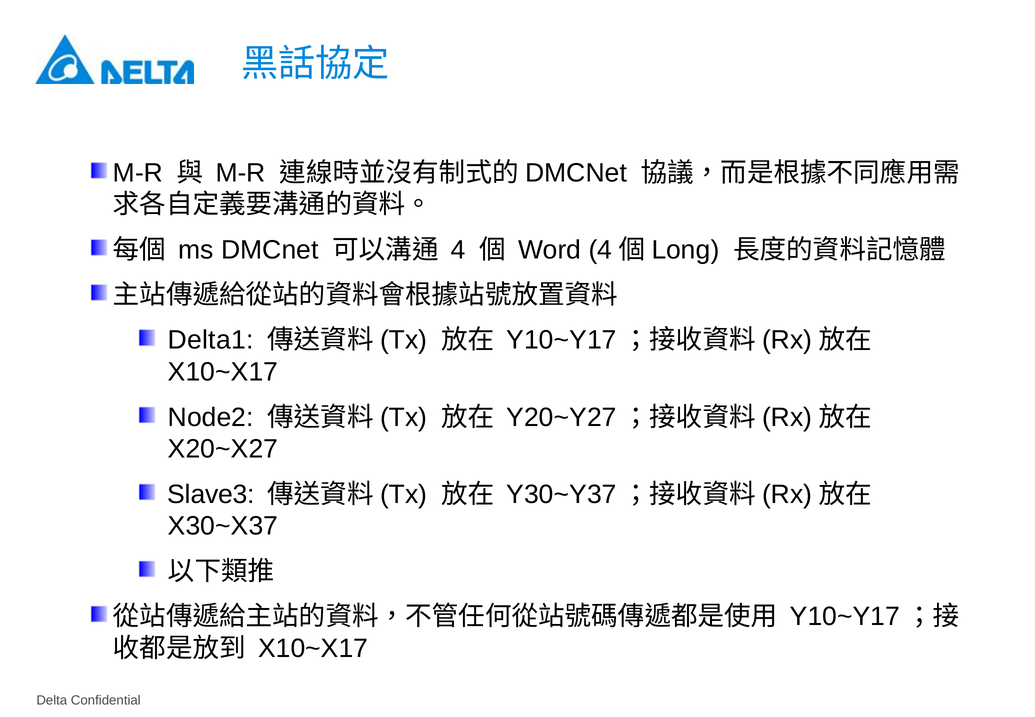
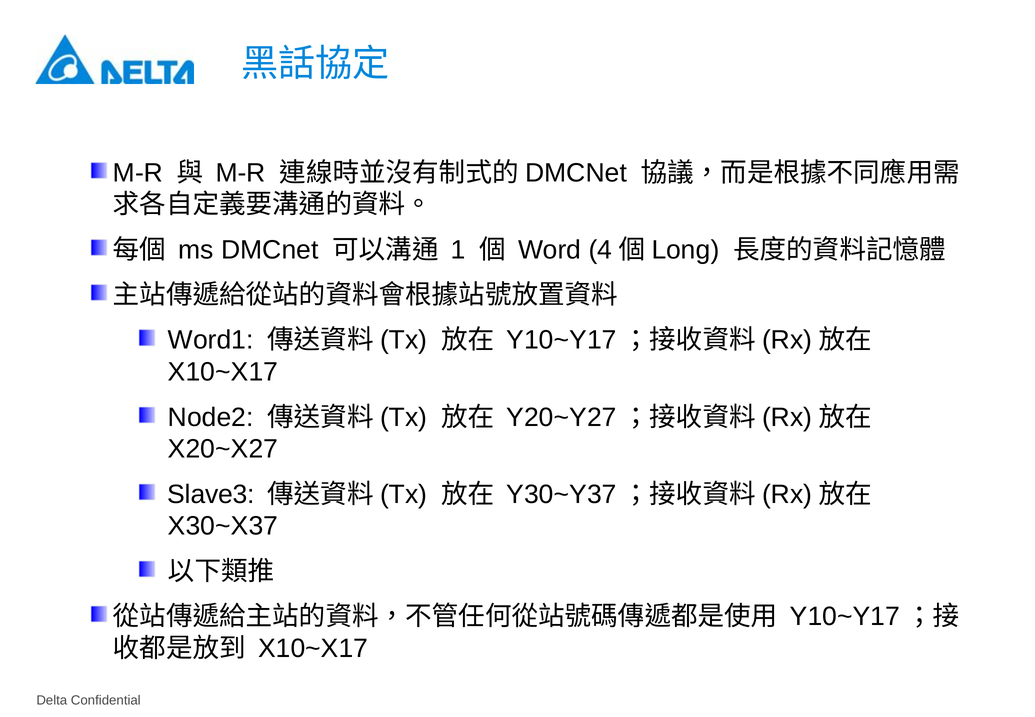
4: 4 -> 1 (458, 250)
Delta1: Delta1 -> Word1 (211, 340)
